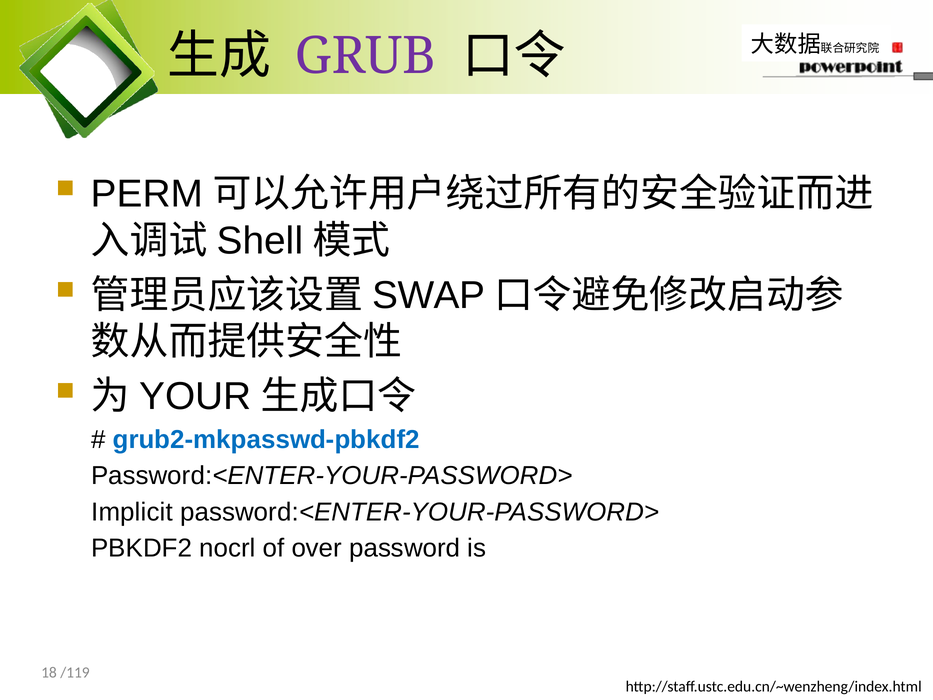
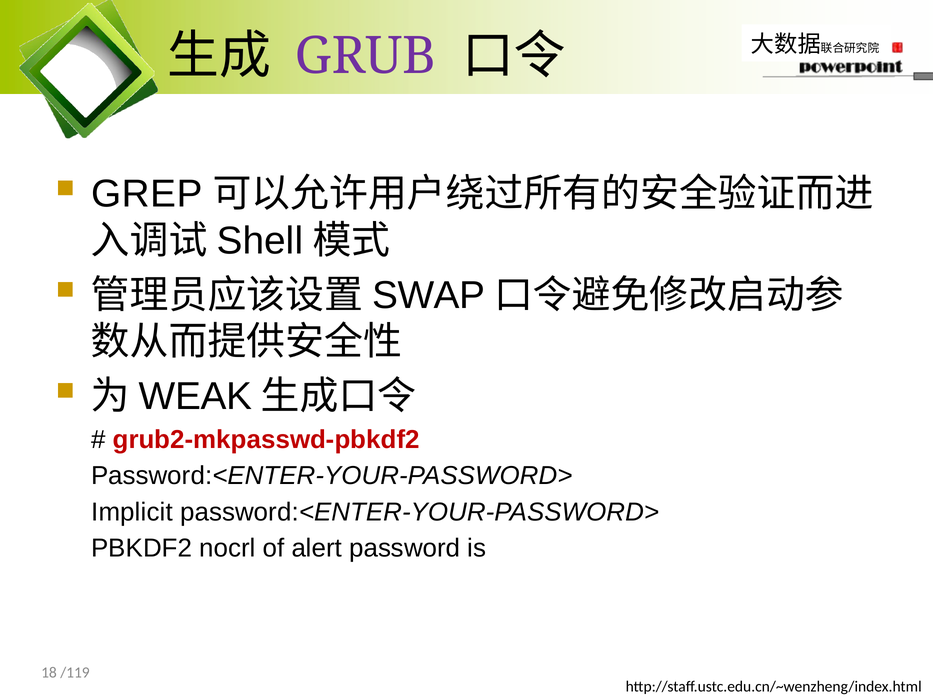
PERM: PERM -> GREP (147, 194)
YOUR: YOUR -> WEAK (195, 396)
grub2-mkpasswd-pbkdf2 colour: blue -> red (266, 439)
over: over -> alert (317, 548)
